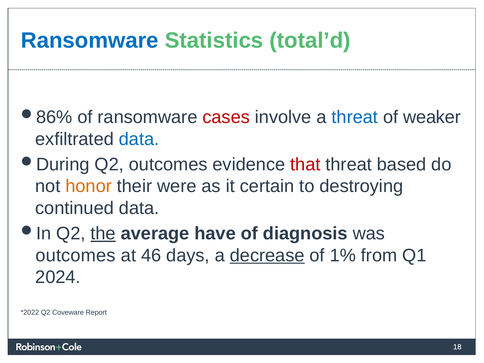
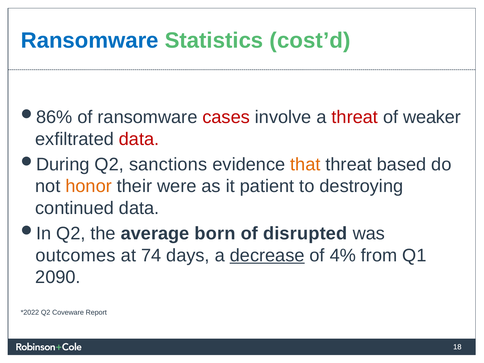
total’d: total’d -> cost’d (310, 41)
threat colour: blue -> red (355, 117)
data colour: blue -> red (139, 139)
Q2 outcomes: outcomes -> sanctions (168, 165)
that colour: red -> orange (305, 165)
certain: certain -> patient (267, 186)
the underline: present -> none (103, 234)
have: have -> born (215, 234)
diagnosis: diagnosis -> disrupted (305, 234)
46: 46 -> 74 (151, 255)
1%: 1% -> 4% (343, 255)
2024: 2024 -> 2090 (58, 277)
